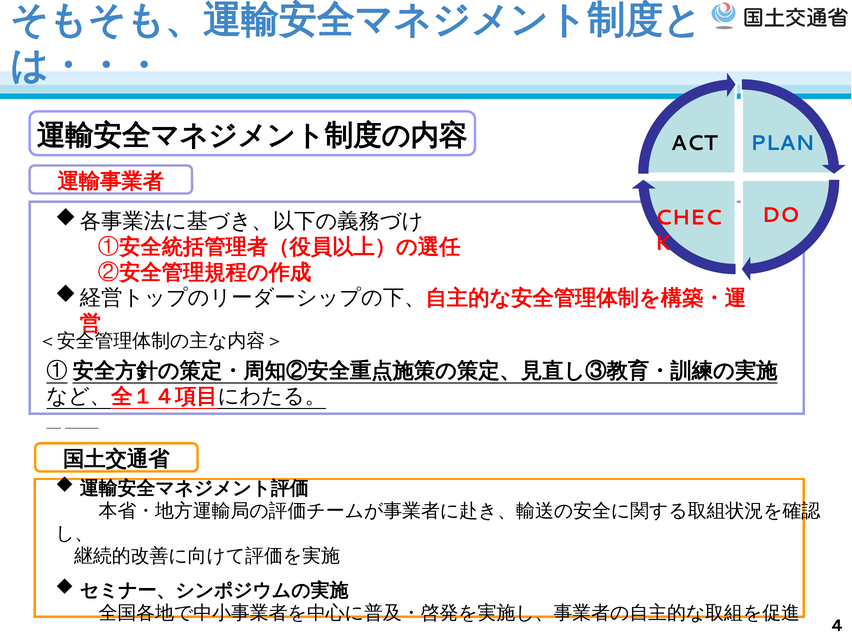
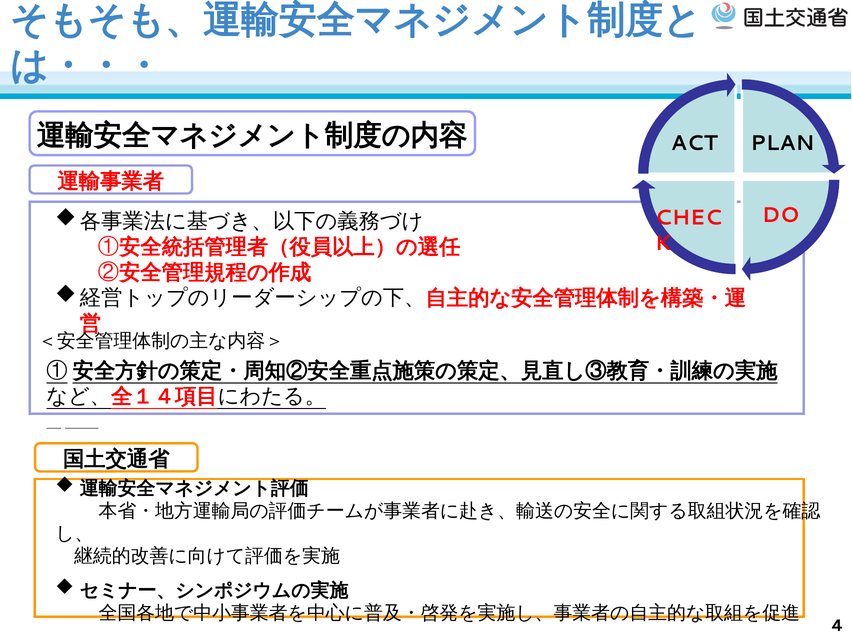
PLAN colour: blue -> black (782, 143)
